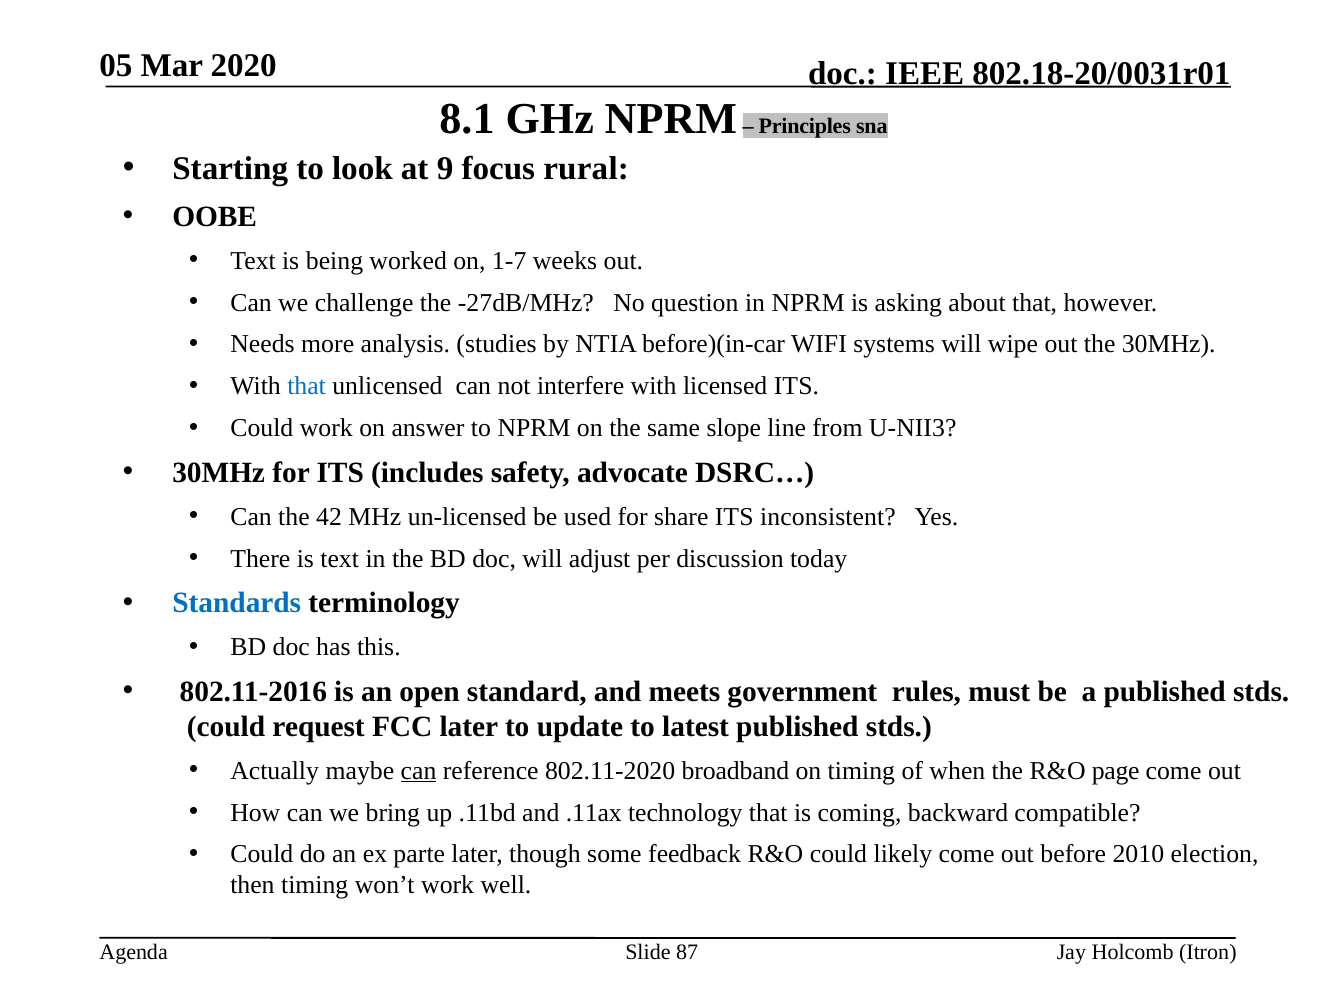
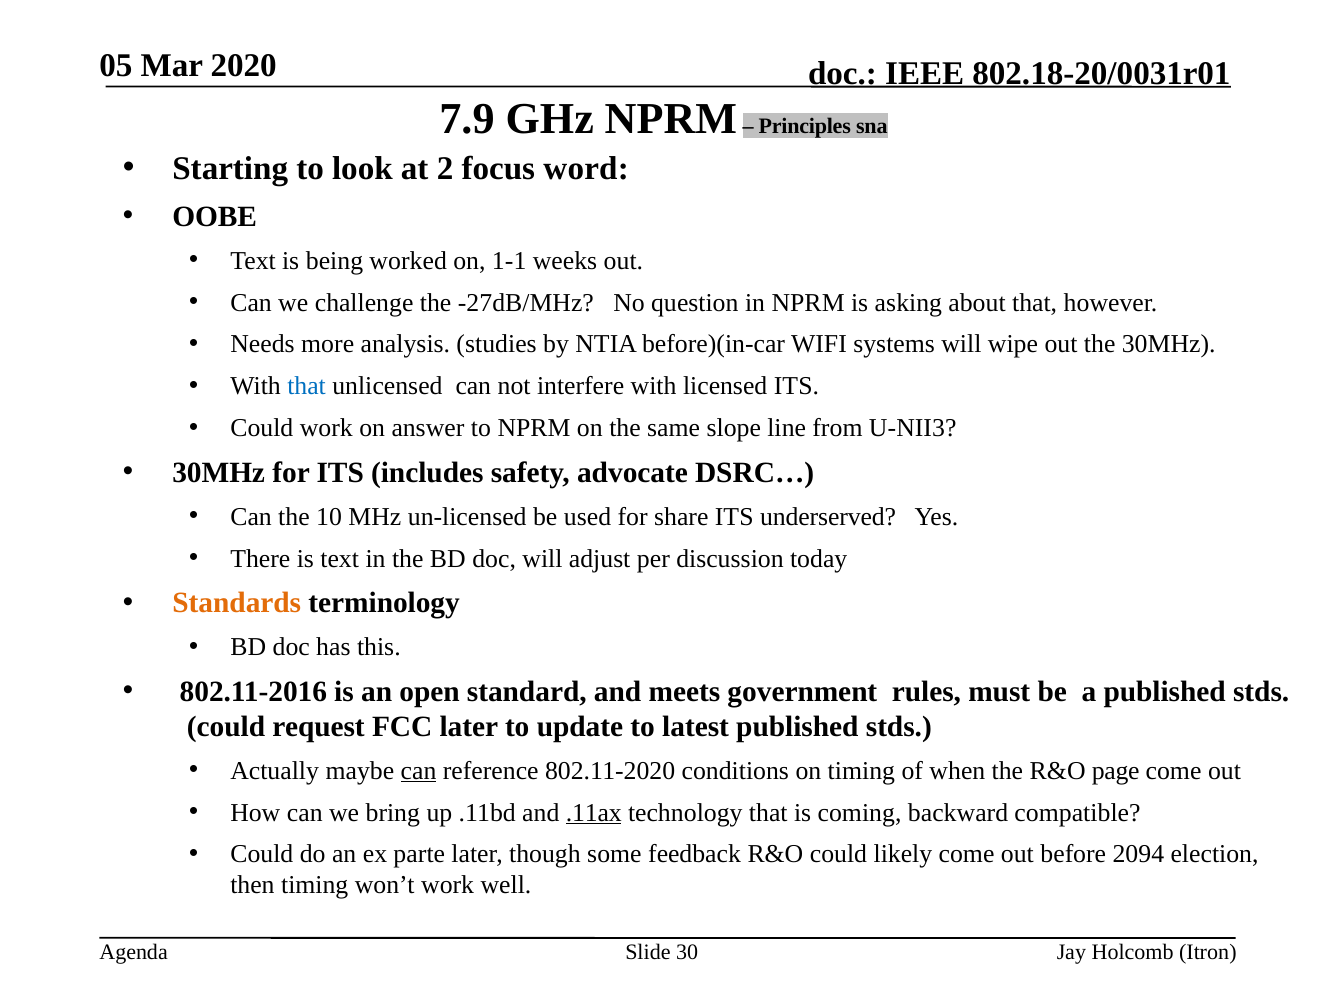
8.1: 8.1 -> 7.9 (467, 119)
9: 9 -> 2 (445, 168)
rural: rural -> word (586, 168)
1-7: 1-7 -> 1-1 (509, 261)
42: 42 -> 10 (329, 517)
inconsistent: inconsistent -> underserved (828, 517)
Standards colour: blue -> orange (237, 603)
broadband: broadband -> conditions (735, 771)
.11ax underline: none -> present (594, 813)
2010: 2010 -> 2094 (1138, 855)
87: 87 -> 30 (687, 952)
